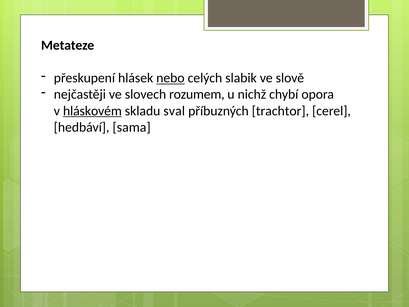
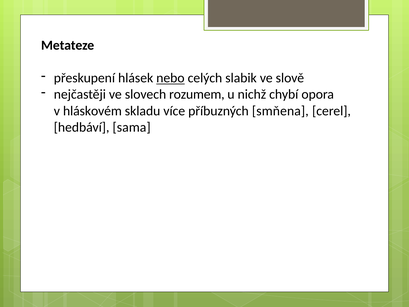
hláskovém underline: present -> none (92, 111)
sval: sval -> více (174, 111)
trachtor: trachtor -> smňena (280, 111)
